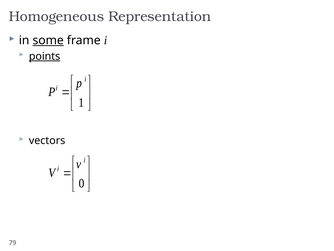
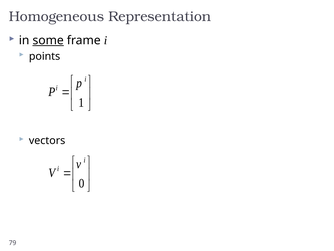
points underline: present -> none (45, 56)
